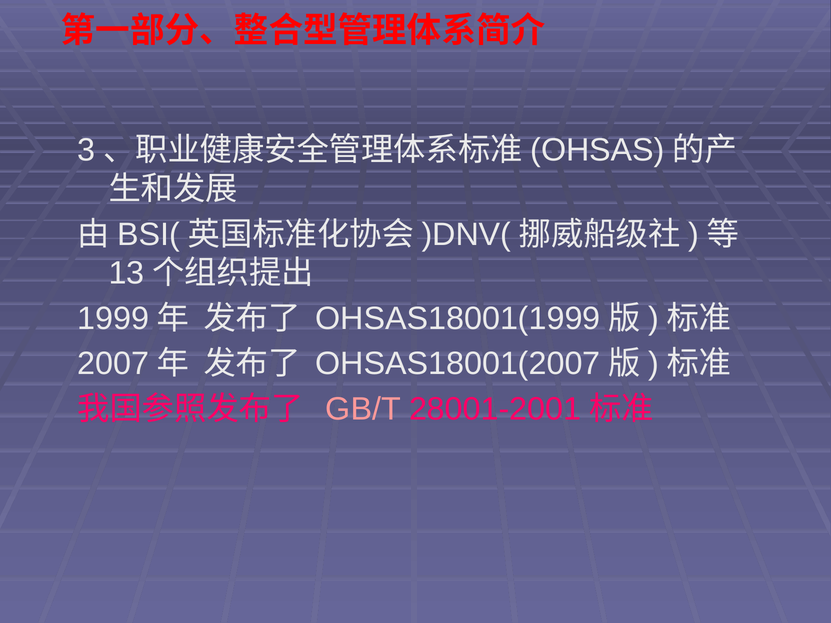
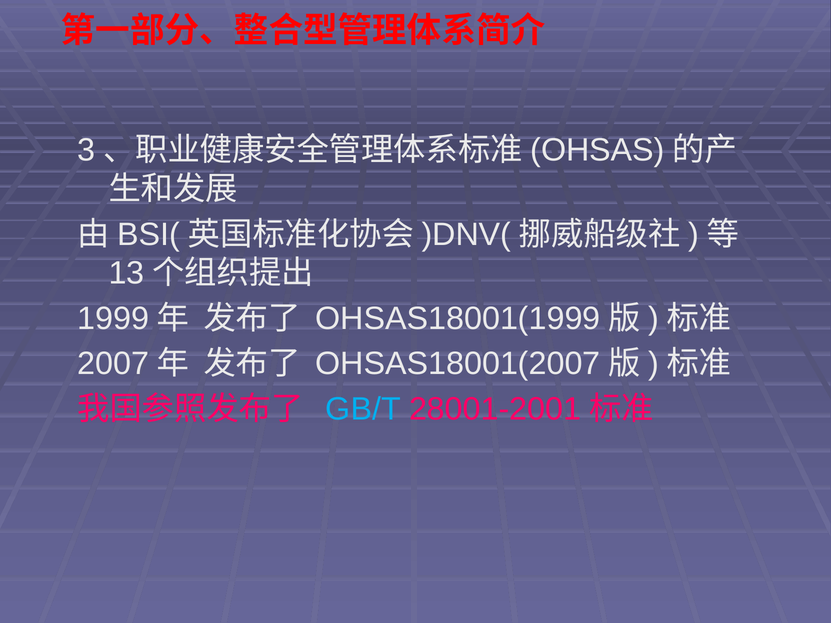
GB/T colour: pink -> light blue (363, 409)
